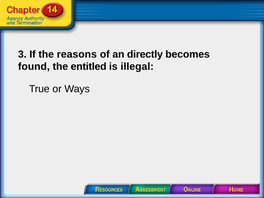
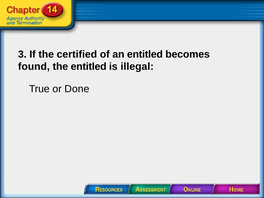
reasons: reasons -> certified (77, 54)
an directly: directly -> entitled (145, 54)
Ways: Ways -> Done (77, 89)
